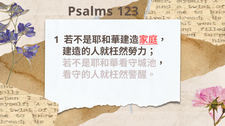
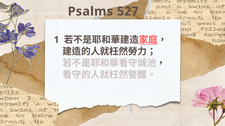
123: 123 -> 527 (128, 11)
